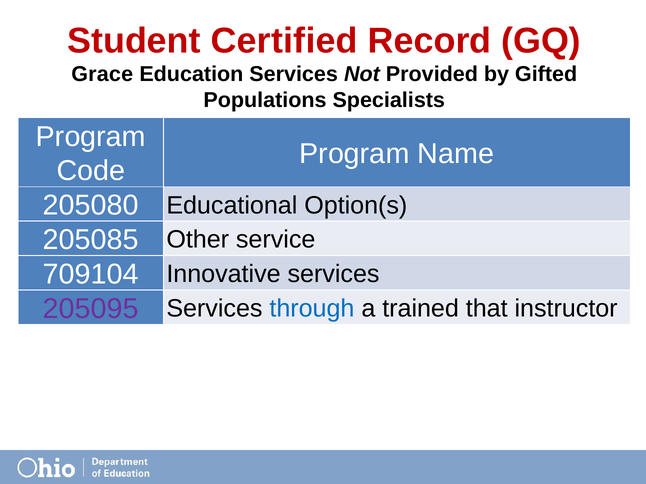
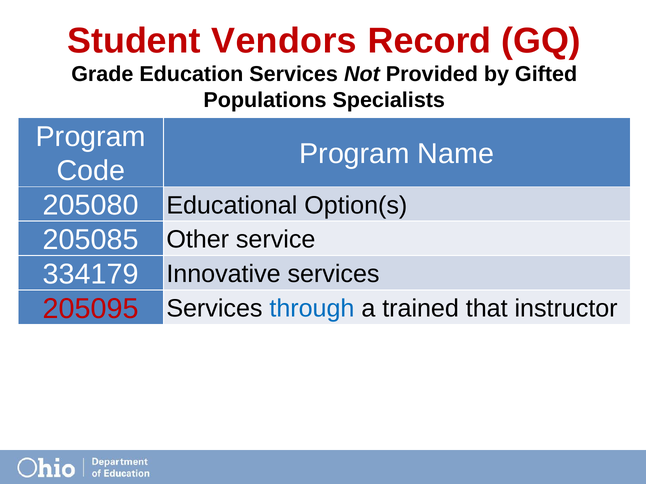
Certified: Certified -> Vendors (284, 41)
Grace: Grace -> Grade (102, 74)
709104: 709104 -> 334179 (91, 275)
205095 colour: purple -> red (91, 309)
